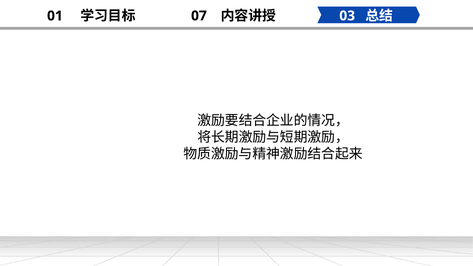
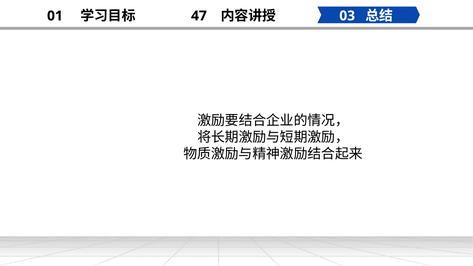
07: 07 -> 47 (199, 16)
